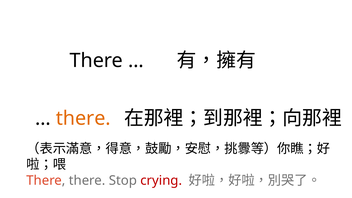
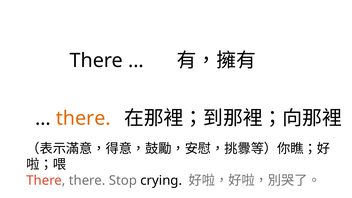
crying colour: red -> black (161, 180)
